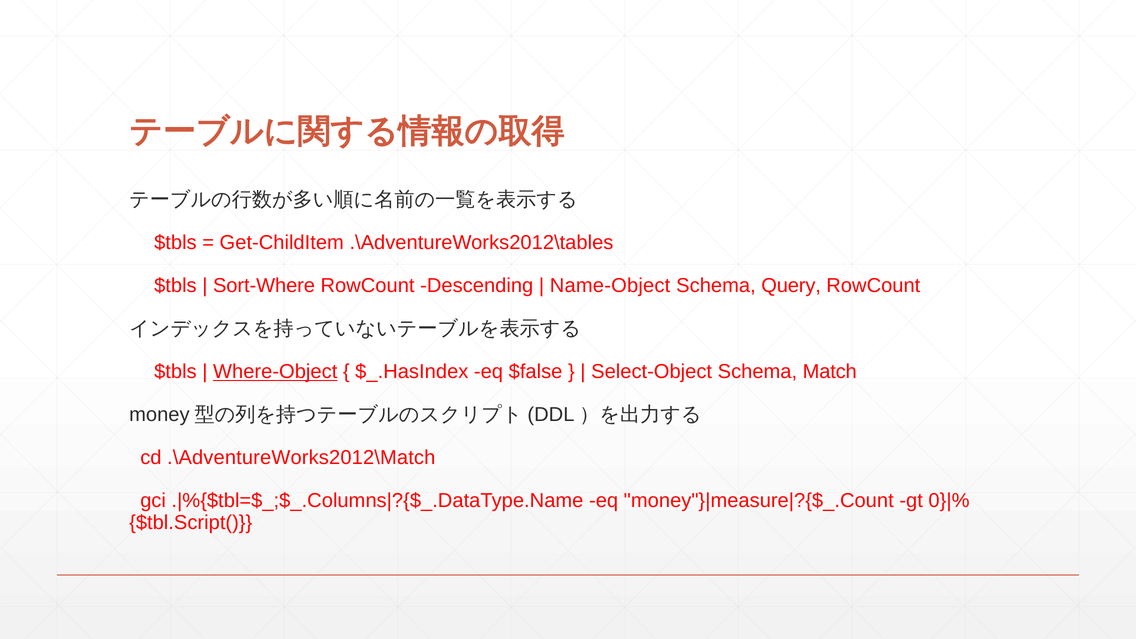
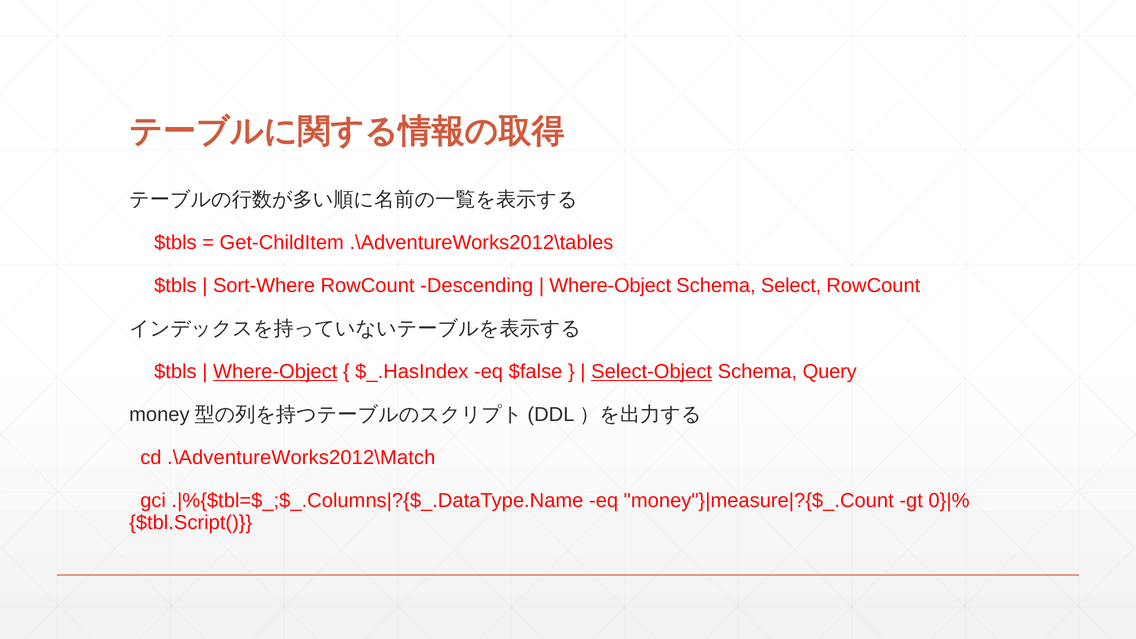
Name-Object: Name-Object -> Where-Object (610, 286)
Query: Query -> Select (791, 286)
Select-Object underline: none -> present (652, 372)
Match: Match -> Query (830, 372)
